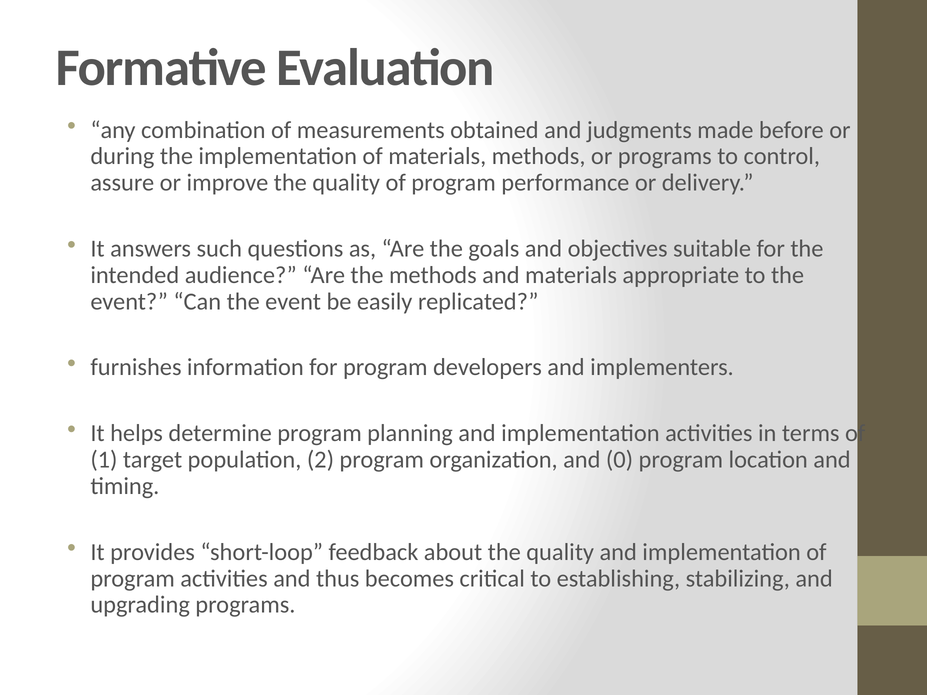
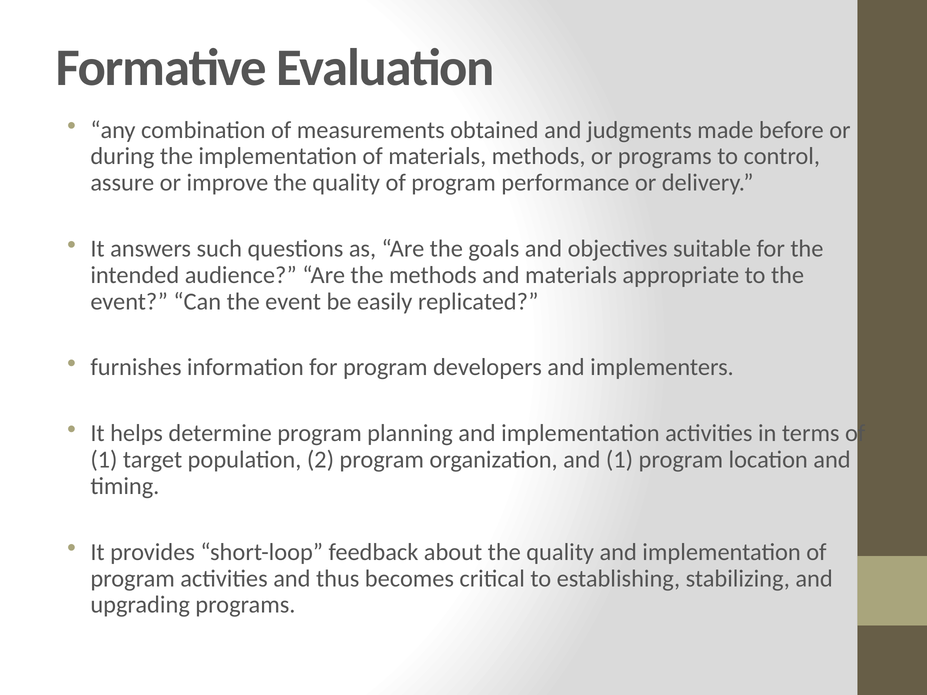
and 0: 0 -> 1 (619, 460)
